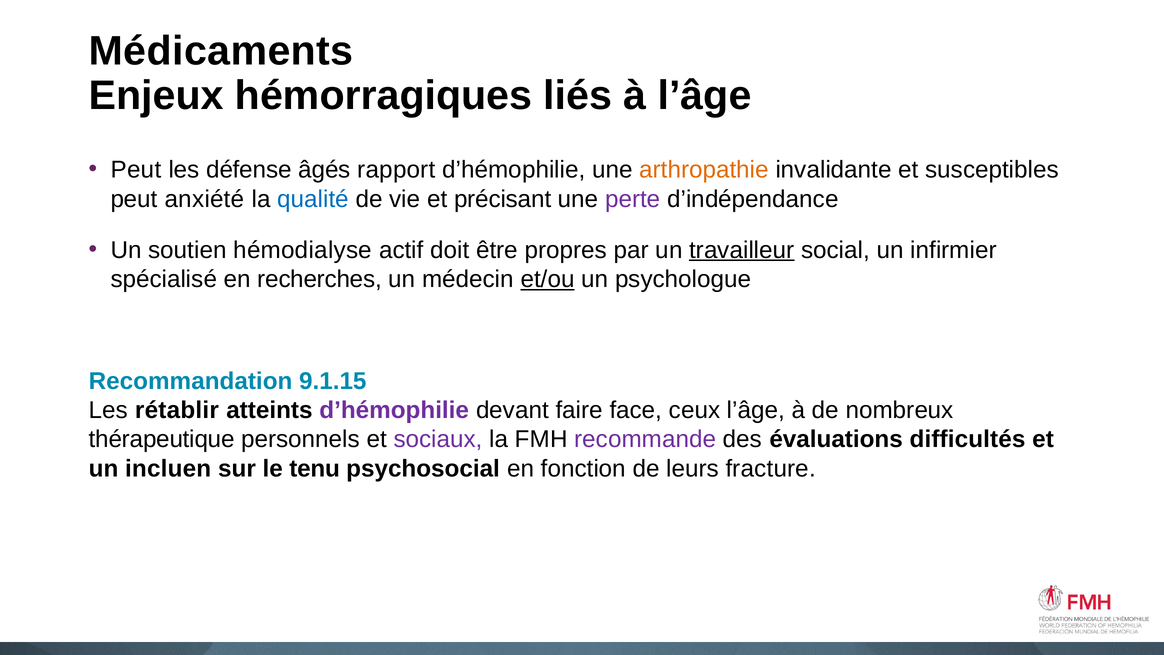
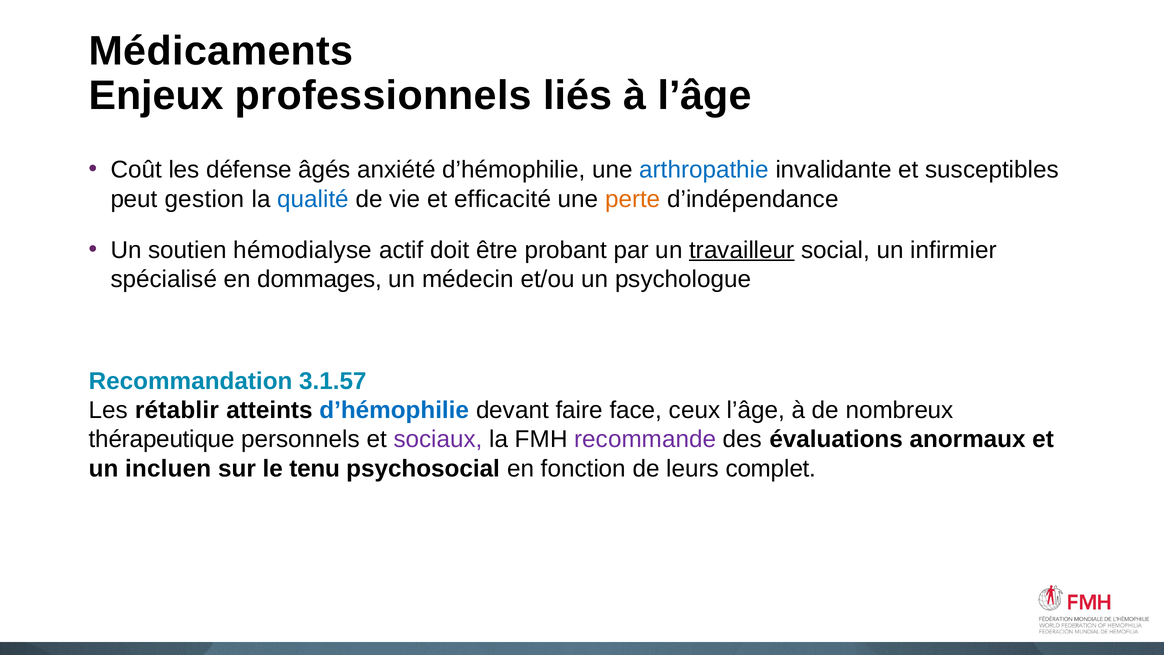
hémorragiques: hémorragiques -> professionnels (383, 95)
Peut: Peut -> Coût (136, 170)
rapport: rapport -> anxiété (396, 170)
arthropathie colour: orange -> blue (704, 170)
anxiété: anxiété -> gestion (205, 199)
précisant: précisant -> efficacité (503, 199)
perte colour: purple -> orange (633, 199)
propres: propres -> probant (566, 250)
recherches: recherches -> dommages (320, 279)
et/ou underline: present -> none (548, 279)
9.1.15: 9.1.15 -> 3.1.57 (333, 381)
d’hémophilie colour: purple -> blue (394, 410)
difficultés: difficultés -> anormaux (968, 439)
fracture: fracture -> complet (771, 468)
